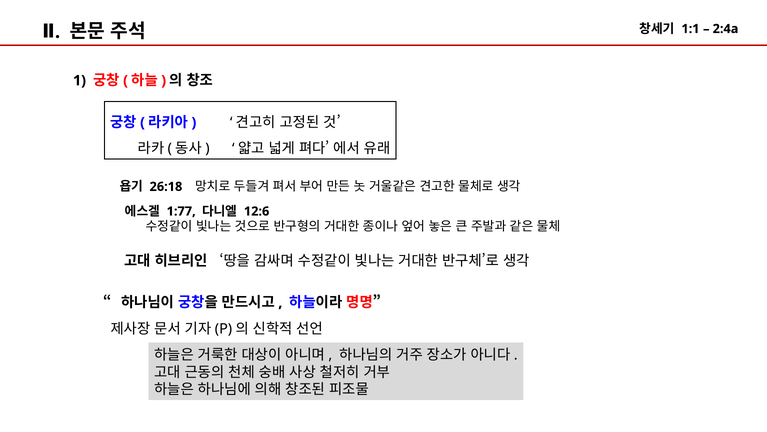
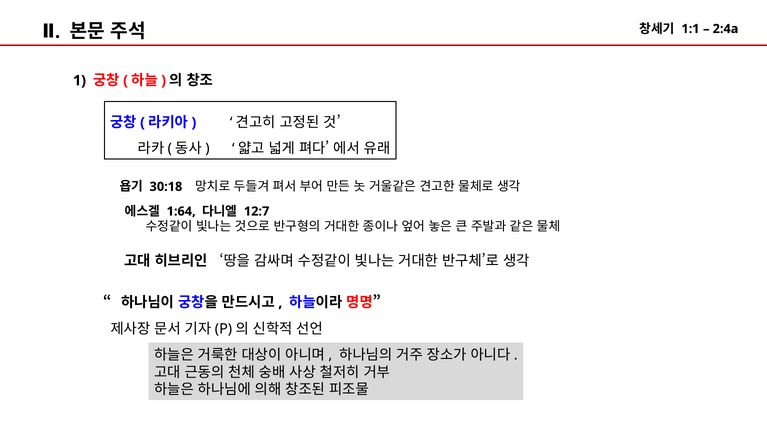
26:18: 26:18 -> 30:18 (166, 186)
1:77: 1:77 -> 1:64 (181, 211)
12:6: 12:6 -> 12:7 (257, 211)
